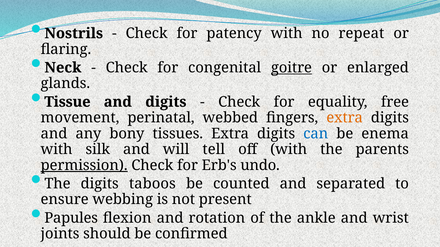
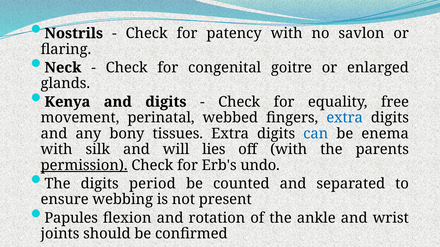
repeat: repeat -> savlon (361, 33)
goitre underline: present -> none (291, 68)
Tissue: Tissue -> Kenya (67, 102)
extra colour: orange -> blue (345, 118)
tell: tell -> lies (214, 150)
taboos: taboos -> period (152, 184)
